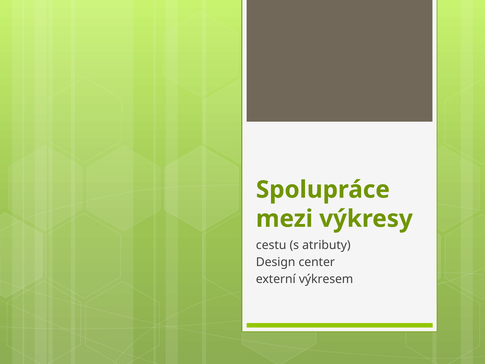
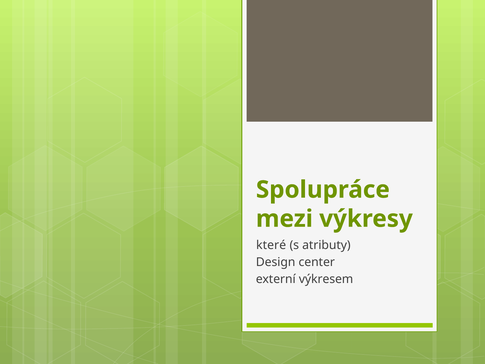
cestu: cestu -> které (271, 245)
